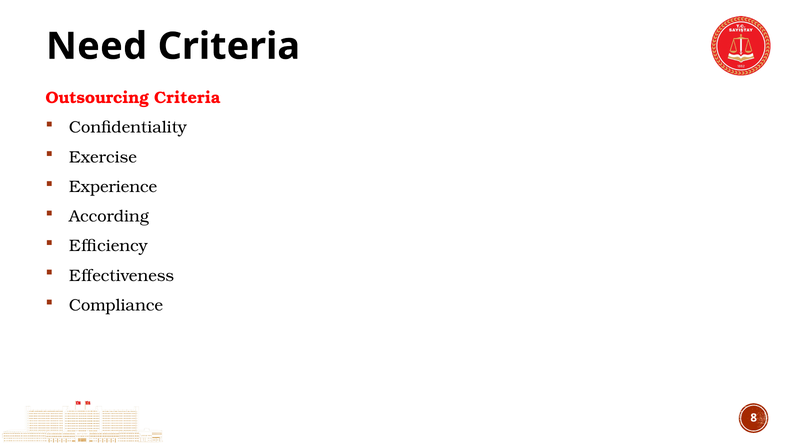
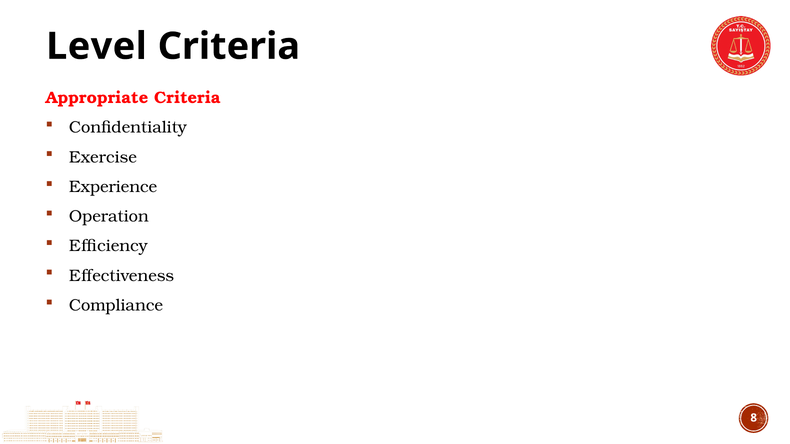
Need: Need -> Level (97, 46)
Outsourcing: Outsourcing -> Appropriate (97, 98)
According: According -> Operation (109, 217)
